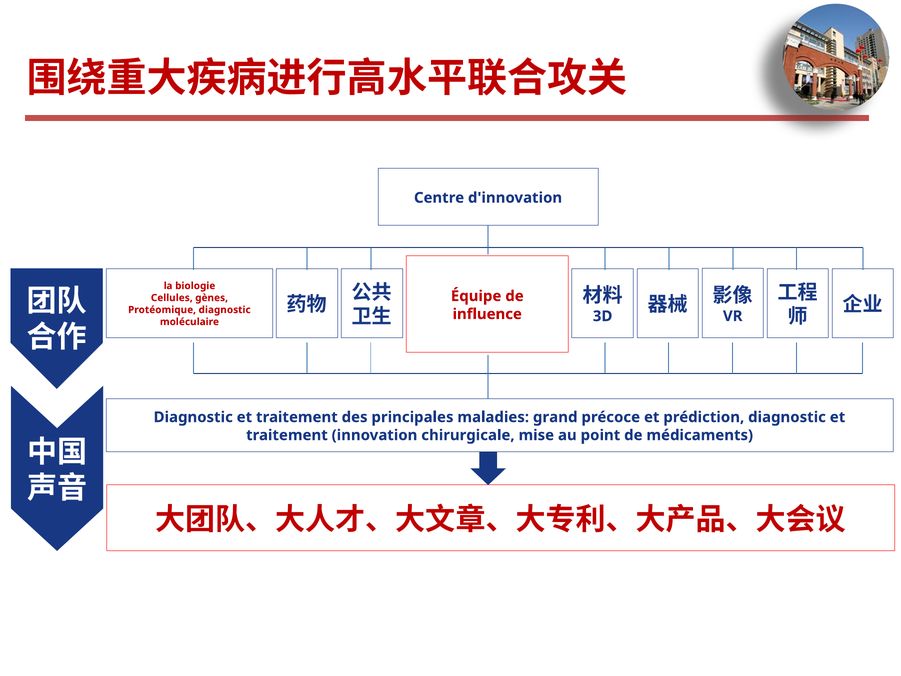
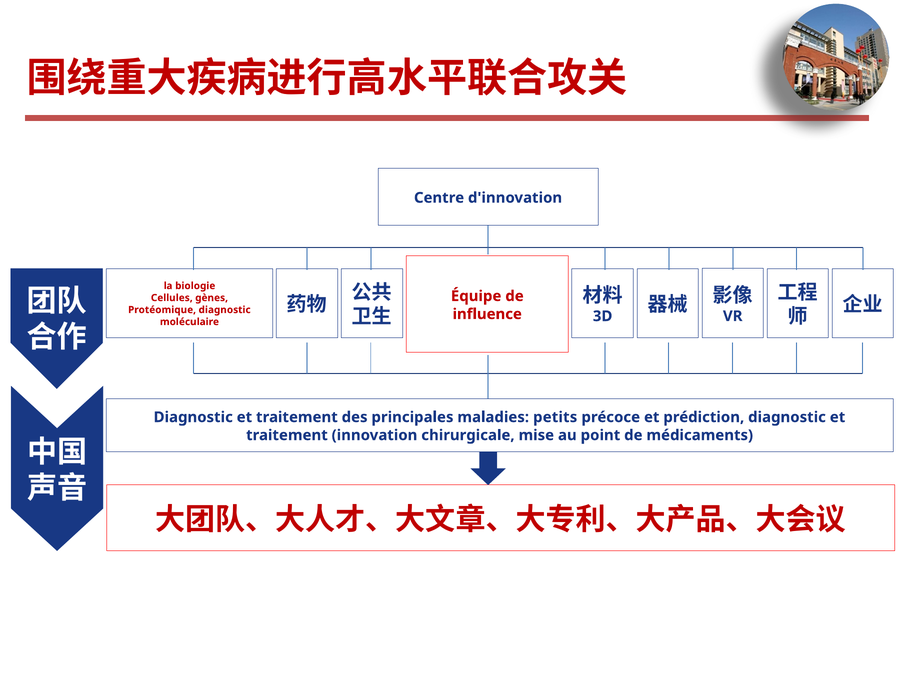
grand: grand -> petits (555, 417)
